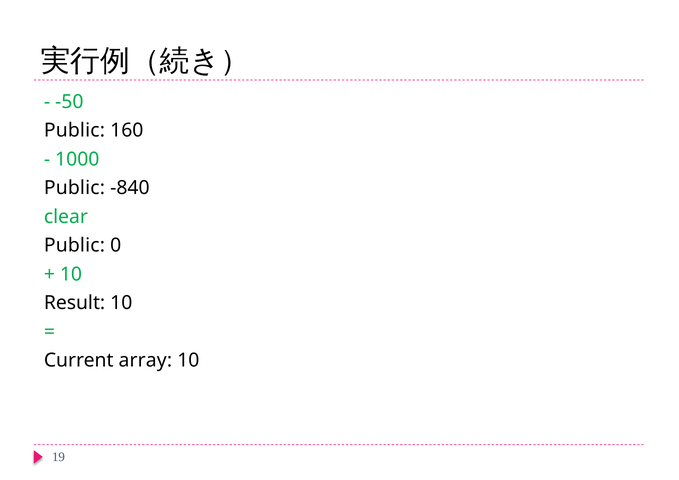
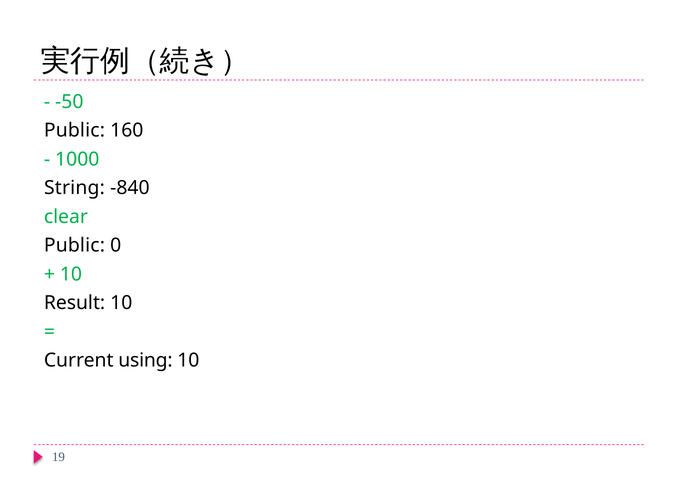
Public: Public -> String (74, 188)
array: array -> using (145, 361)
